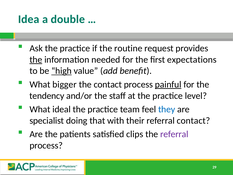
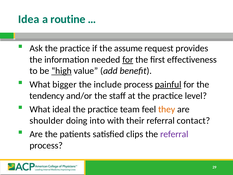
double: double -> routine (68, 19)
routine: routine -> assume (128, 48)
the underline: present -> none (36, 60)
for underline: none -> present (128, 60)
expectations: expectations -> effectiveness (192, 60)
the contact: contact -> include (108, 84)
they colour: blue -> orange (167, 109)
specialist: specialist -> shoulder (47, 120)
that: that -> into (97, 120)
